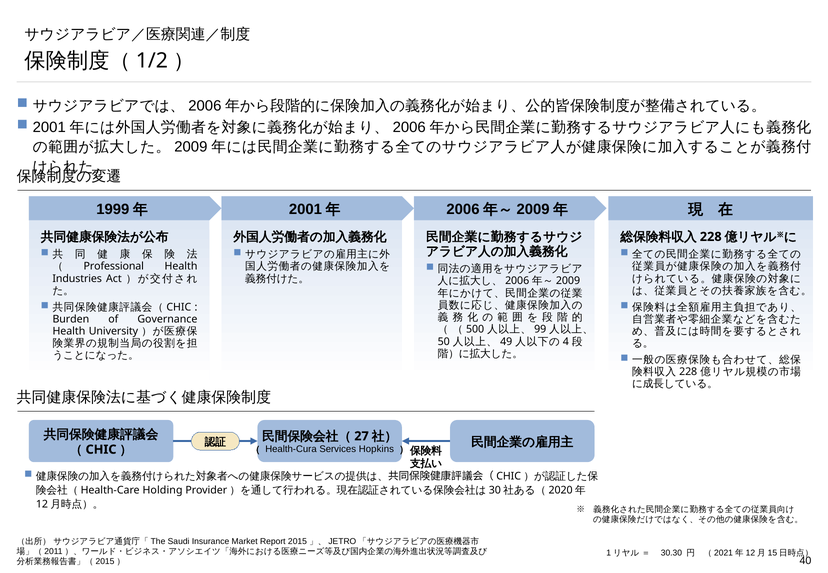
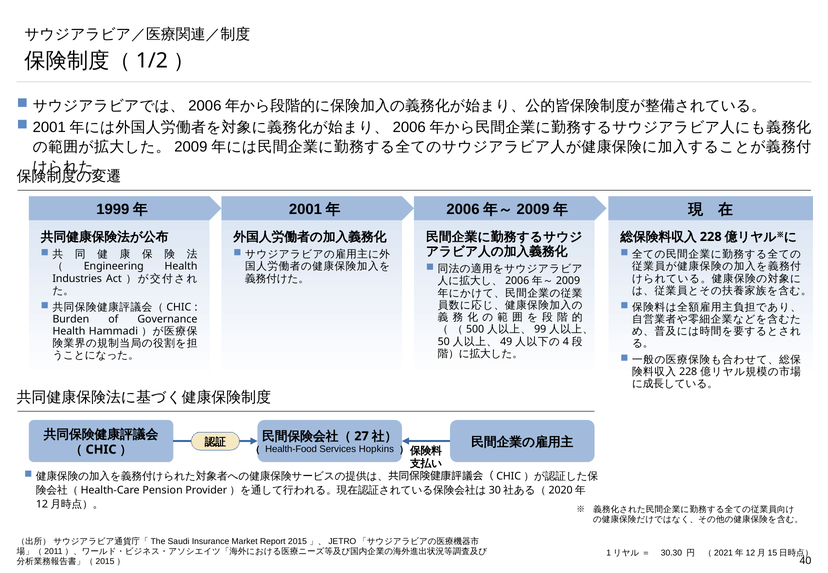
Professional: Professional -> Engineering (114, 266)
University: University -> Hammadi (113, 331)
Health-Cura: Health-Cura -> Health-Food (291, 449)
Holding: Holding -> Pension (163, 490)
